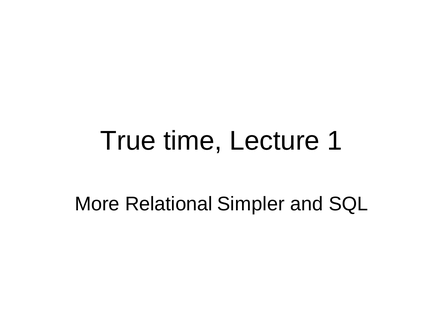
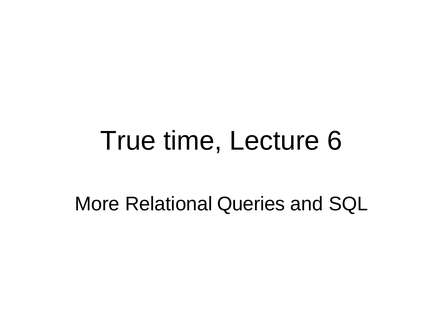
1: 1 -> 6 (335, 141)
Simpler: Simpler -> Queries (251, 204)
